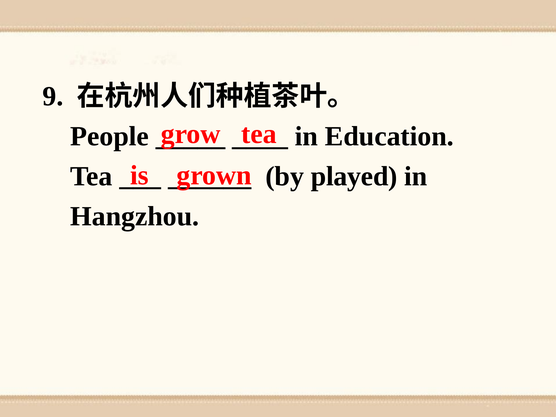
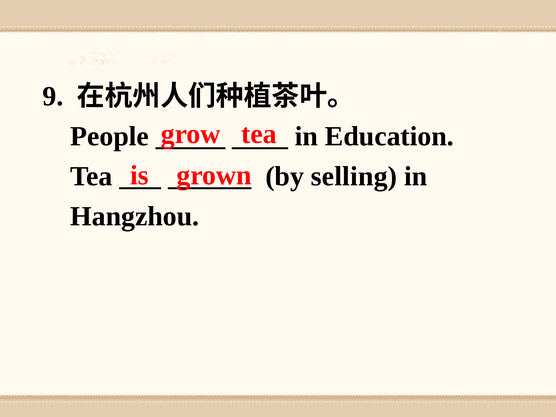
played: played -> selling (354, 176)
